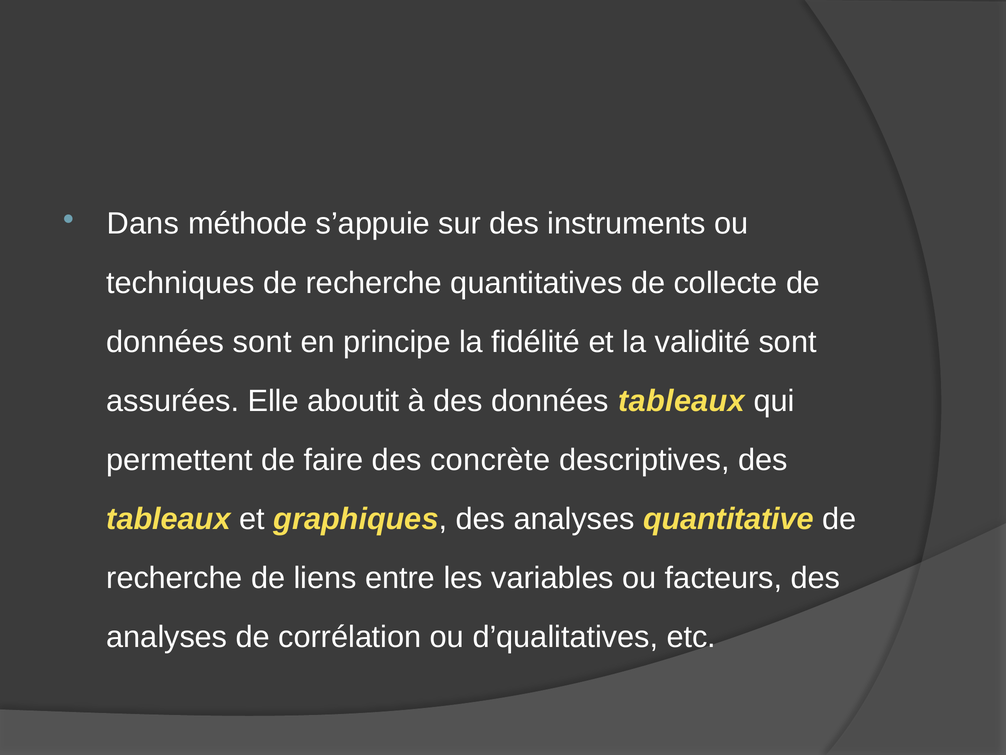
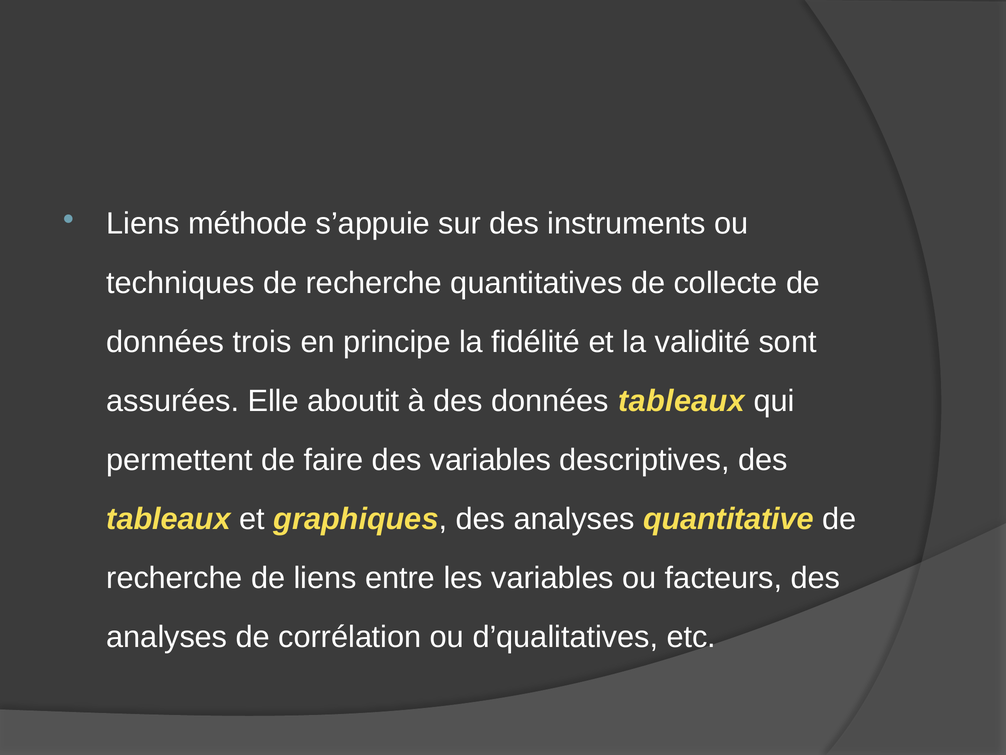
Dans: Dans -> Liens (143, 224)
données sont: sont -> trois (262, 342)
des concrète: concrète -> variables (490, 460)
